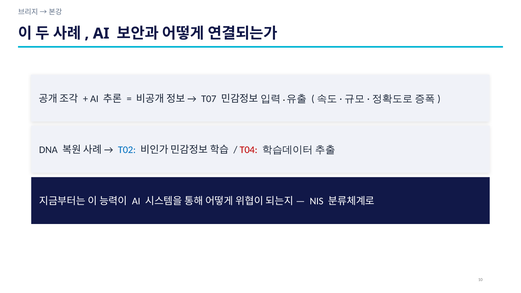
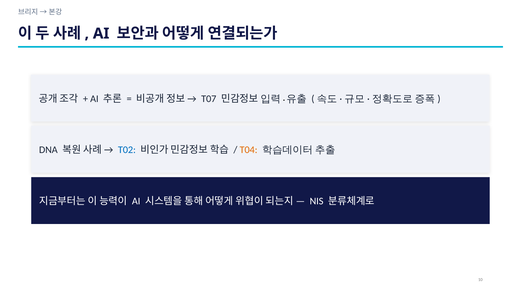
T04 colour: red -> orange (249, 150)
